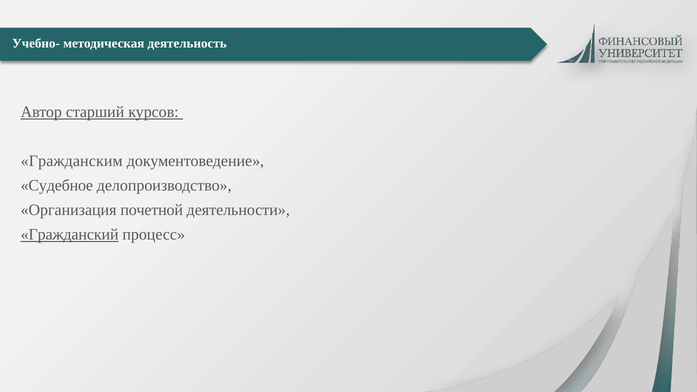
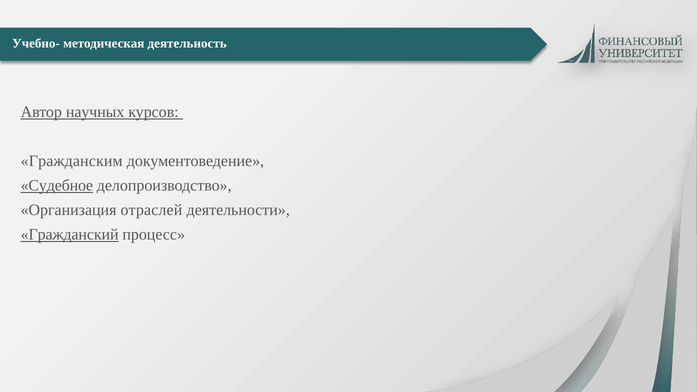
старший: старший -> научных (95, 112)
Судебное underline: none -> present (57, 185)
почетной: почетной -> отраслей (151, 210)
